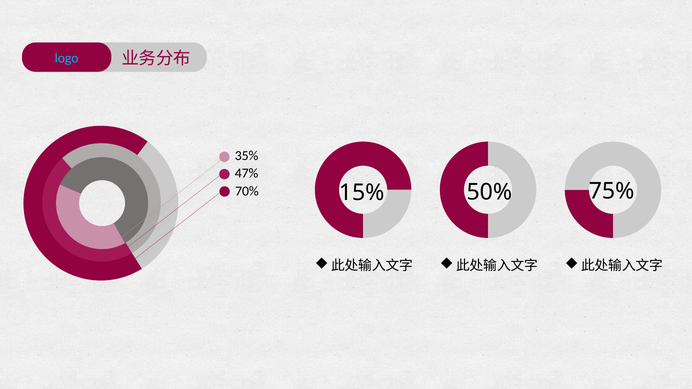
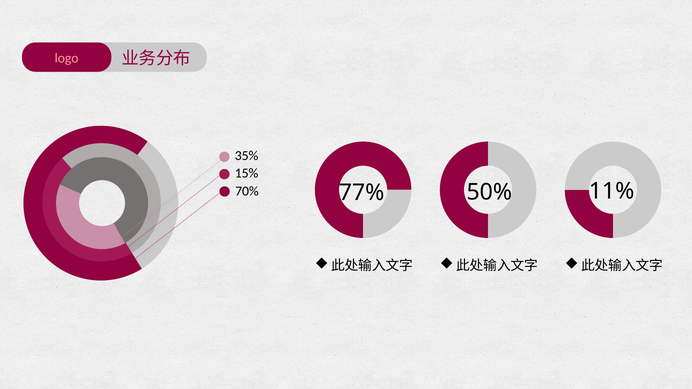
logo colour: light blue -> pink (67, 58)
47%: 47% -> 15% (247, 173)
15%: 15% -> 77% (362, 193)
75%: 75% -> 11% (612, 191)
